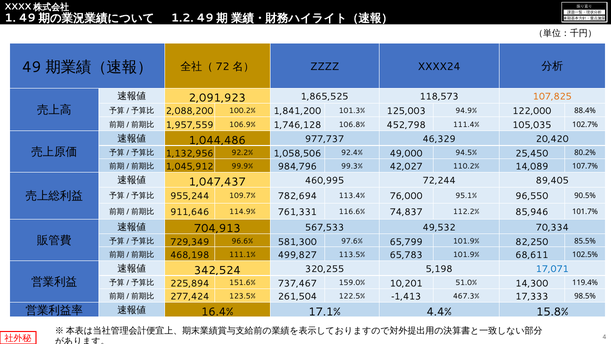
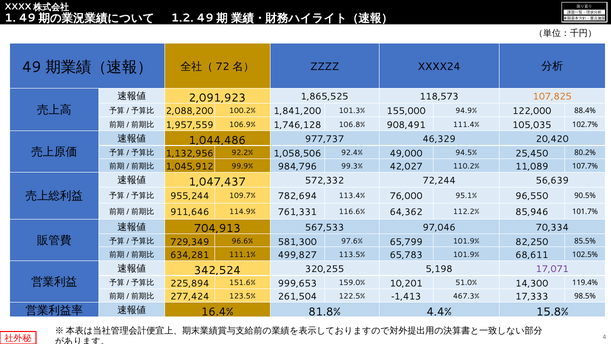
125,003: 125,003 -> 155,000 (406, 111)
452,798: 452,798 -> 908,491 (406, 125)
14,089: 14,089 -> 11,089 (532, 166)
460,995: 460,995 -> 572,332 (325, 181)
89,405: 89,405 -> 56,639 (552, 181)
74,837: 74,837 -> 64,362 (406, 212)
49,532: 49,532 -> 97,046 (439, 227)
468,198: 468,198 -> 634,281 (190, 255)
17,071 colour: blue -> purple (552, 269)
737,467: 737,467 -> 999,653 (297, 283)
17.1%: 17.1% -> 81.8% (325, 312)
